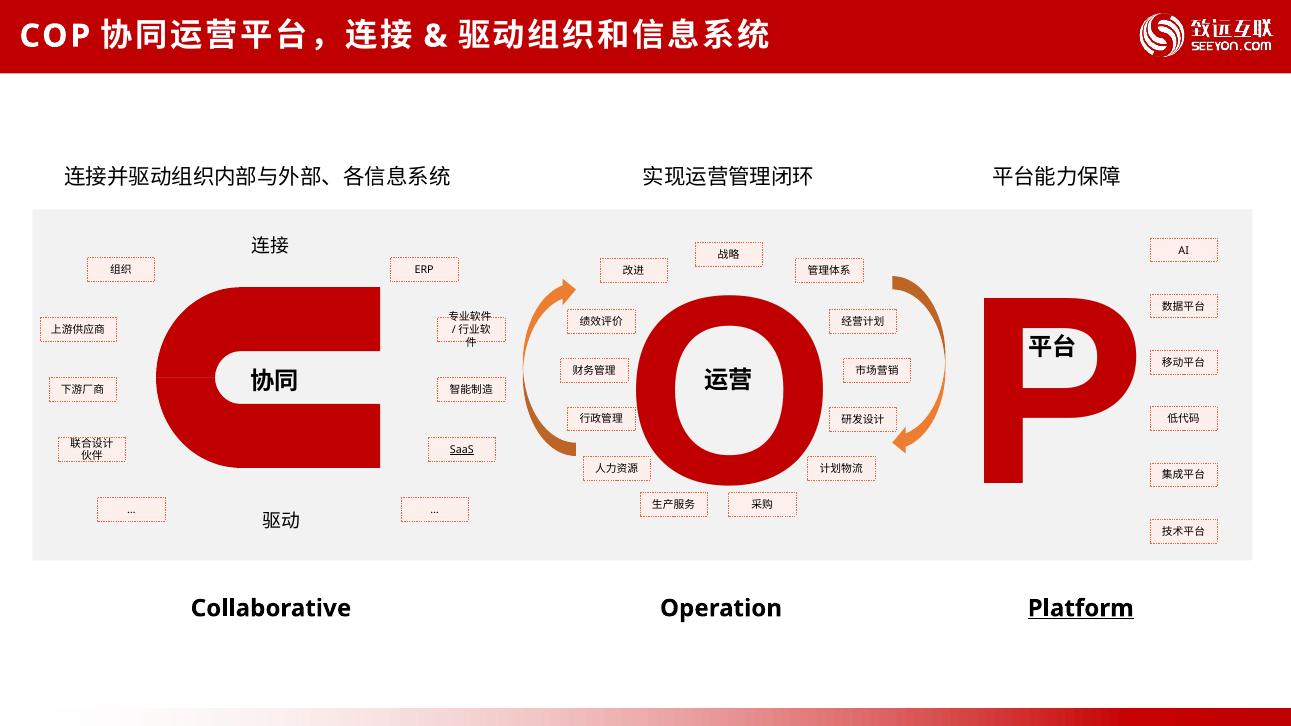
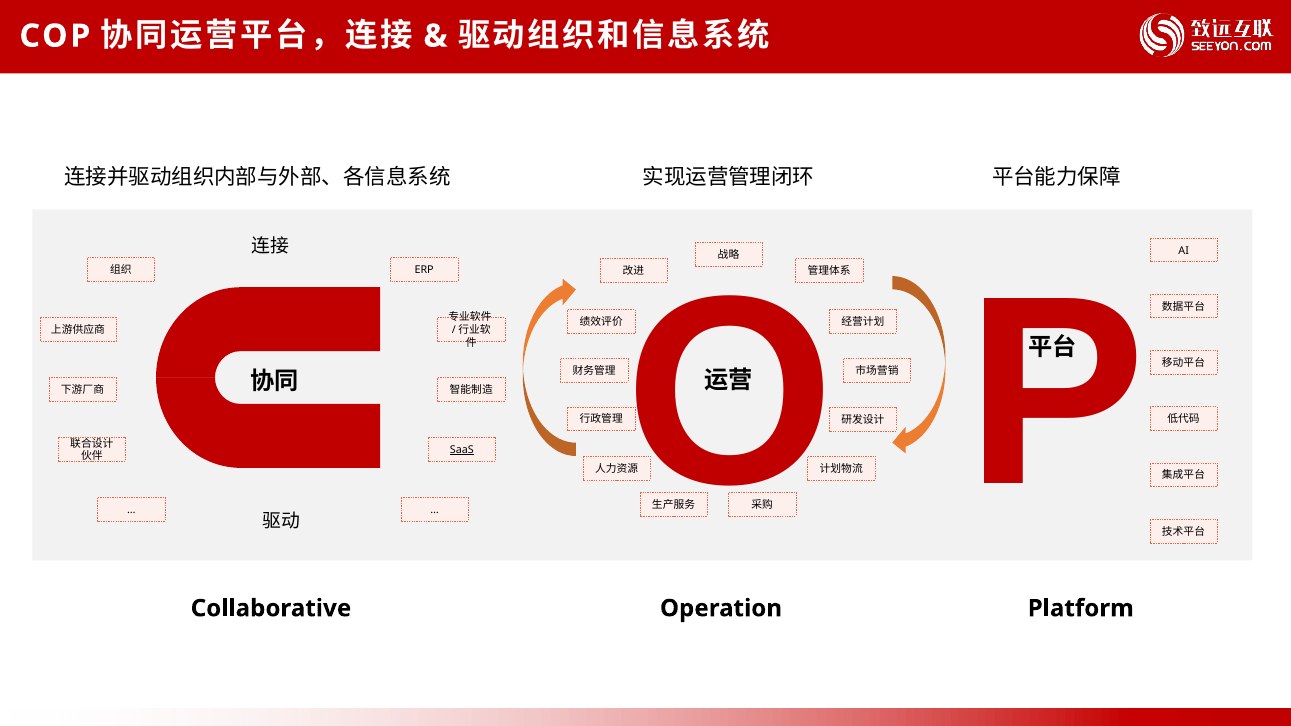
Platform underline: present -> none (1081, 608)
